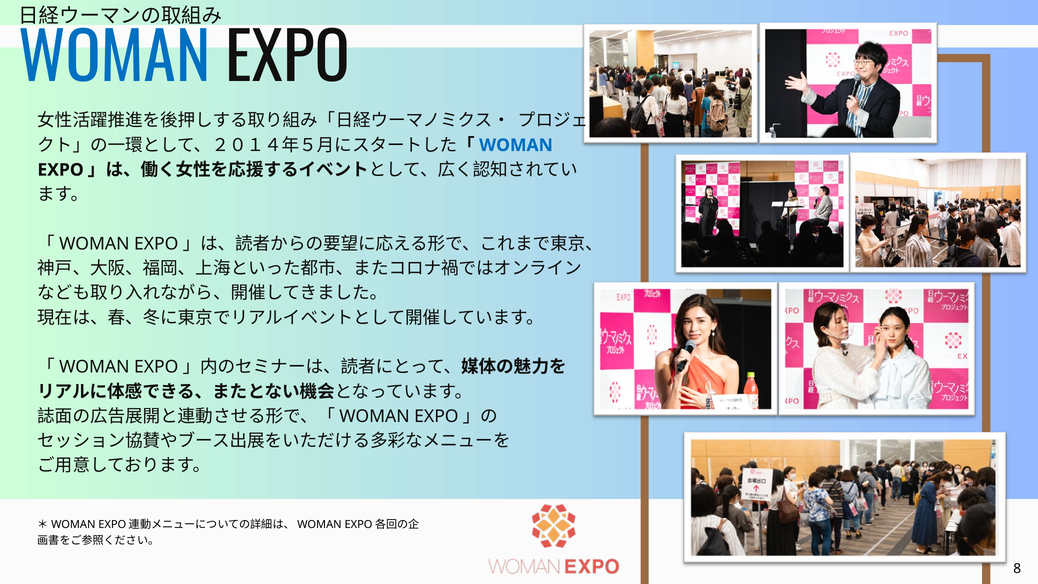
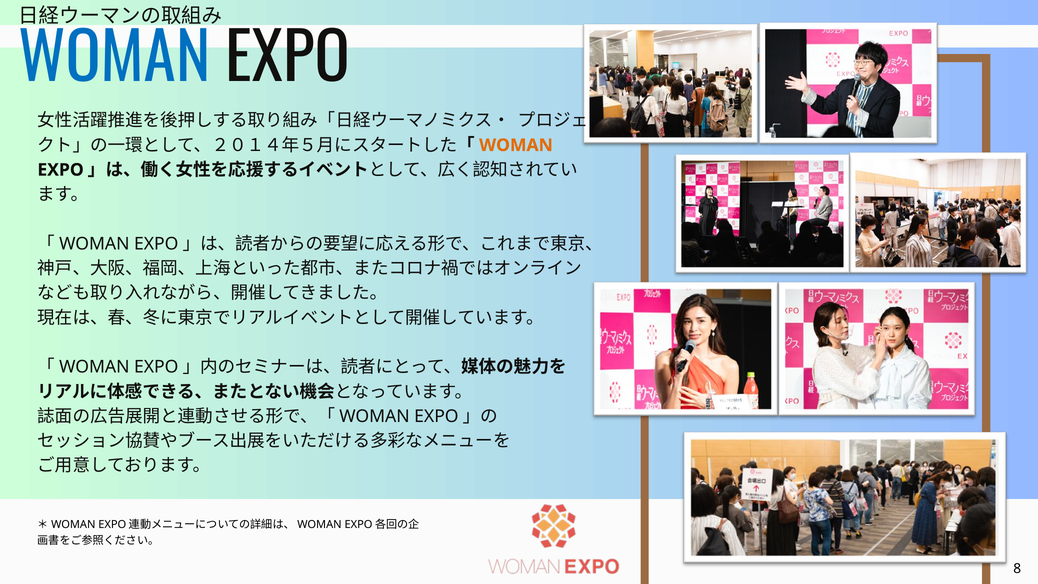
WOMAN colour: blue -> orange (516, 145)
